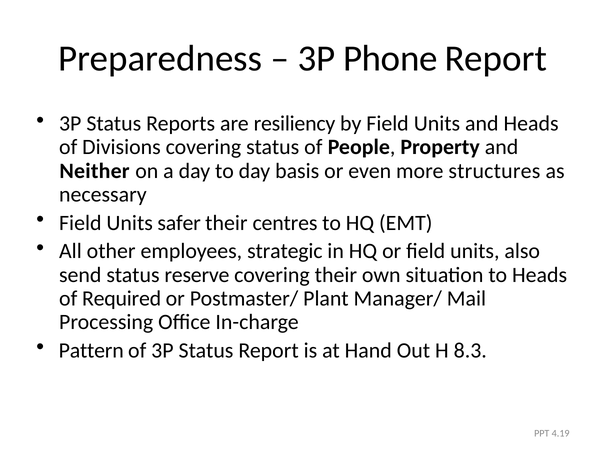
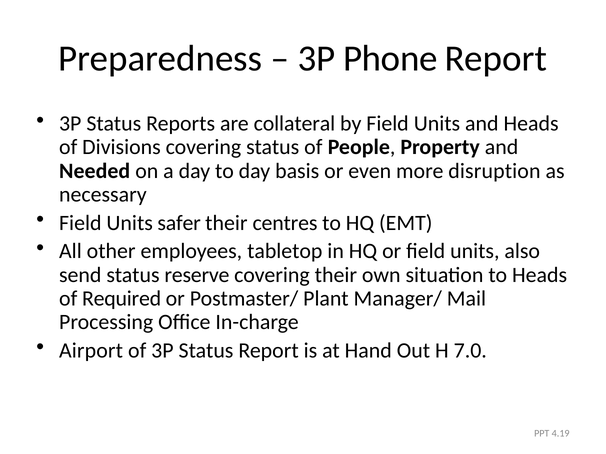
resiliency: resiliency -> collateral (294, 124)
Neither: Neither -> Needed (95, 171)
structures: structures -> disruption (494, 171)
strategic: strategic -> tabletop (285, 252)
Pattern: Pattern -> Airport (91, 351)
8.3: 8.3 -> 7.0 (470, 351)
